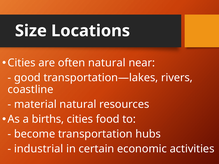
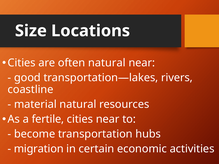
births: births -> fertile (48, 119)
cities food: food -> near (108, 119)
industrial: industrial -> migration (39, 149)
